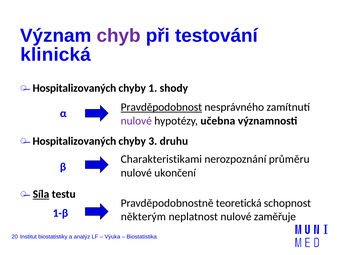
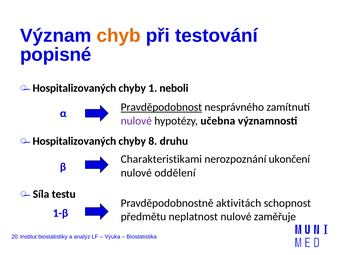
chyb colour: purple -> orange (119, 36)
klinická: klinická -> popisné (56, 55)
shody: shody -> neboli (174, 88)
3: 3 -> 8 (153, 141)
průměru: průměru -> ukončení (289, 159)
ukončení: ukončení -> oddělení (175, 173)
Síla underline: present -> none (41, 194)
teoretická: teoretická -> aktivitách (239, 203)
některým: některým -> předmětu (143, 217)
